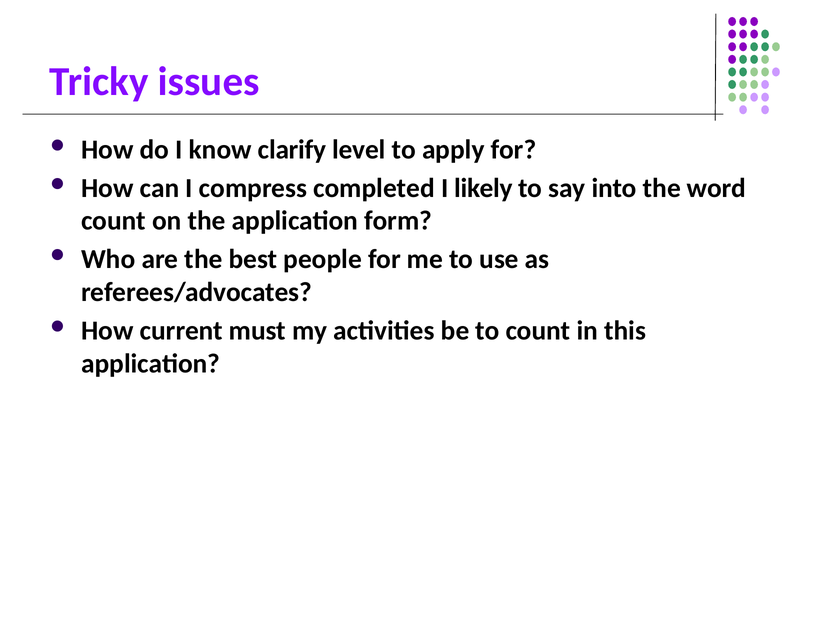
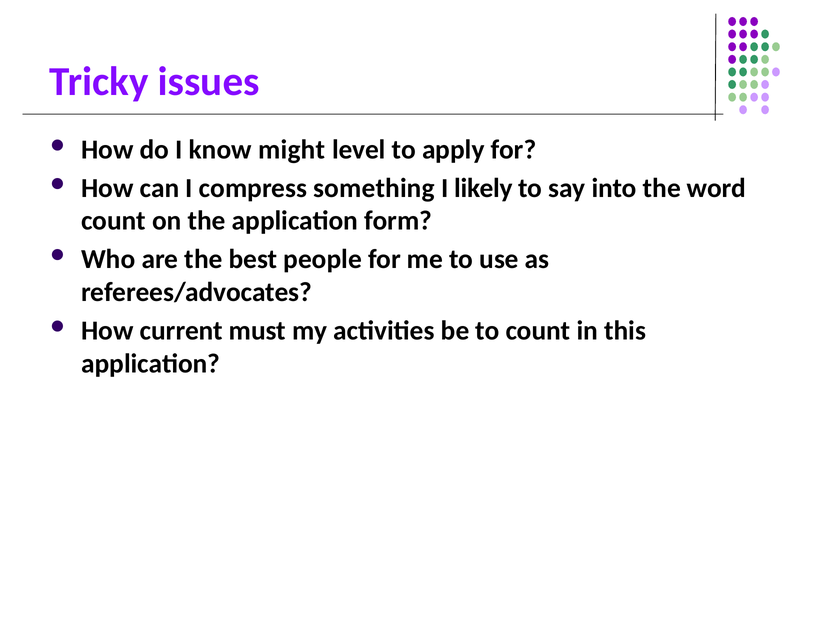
clarify: clarify -> might (292, 149)
completed: completed -> something (374, 188)
